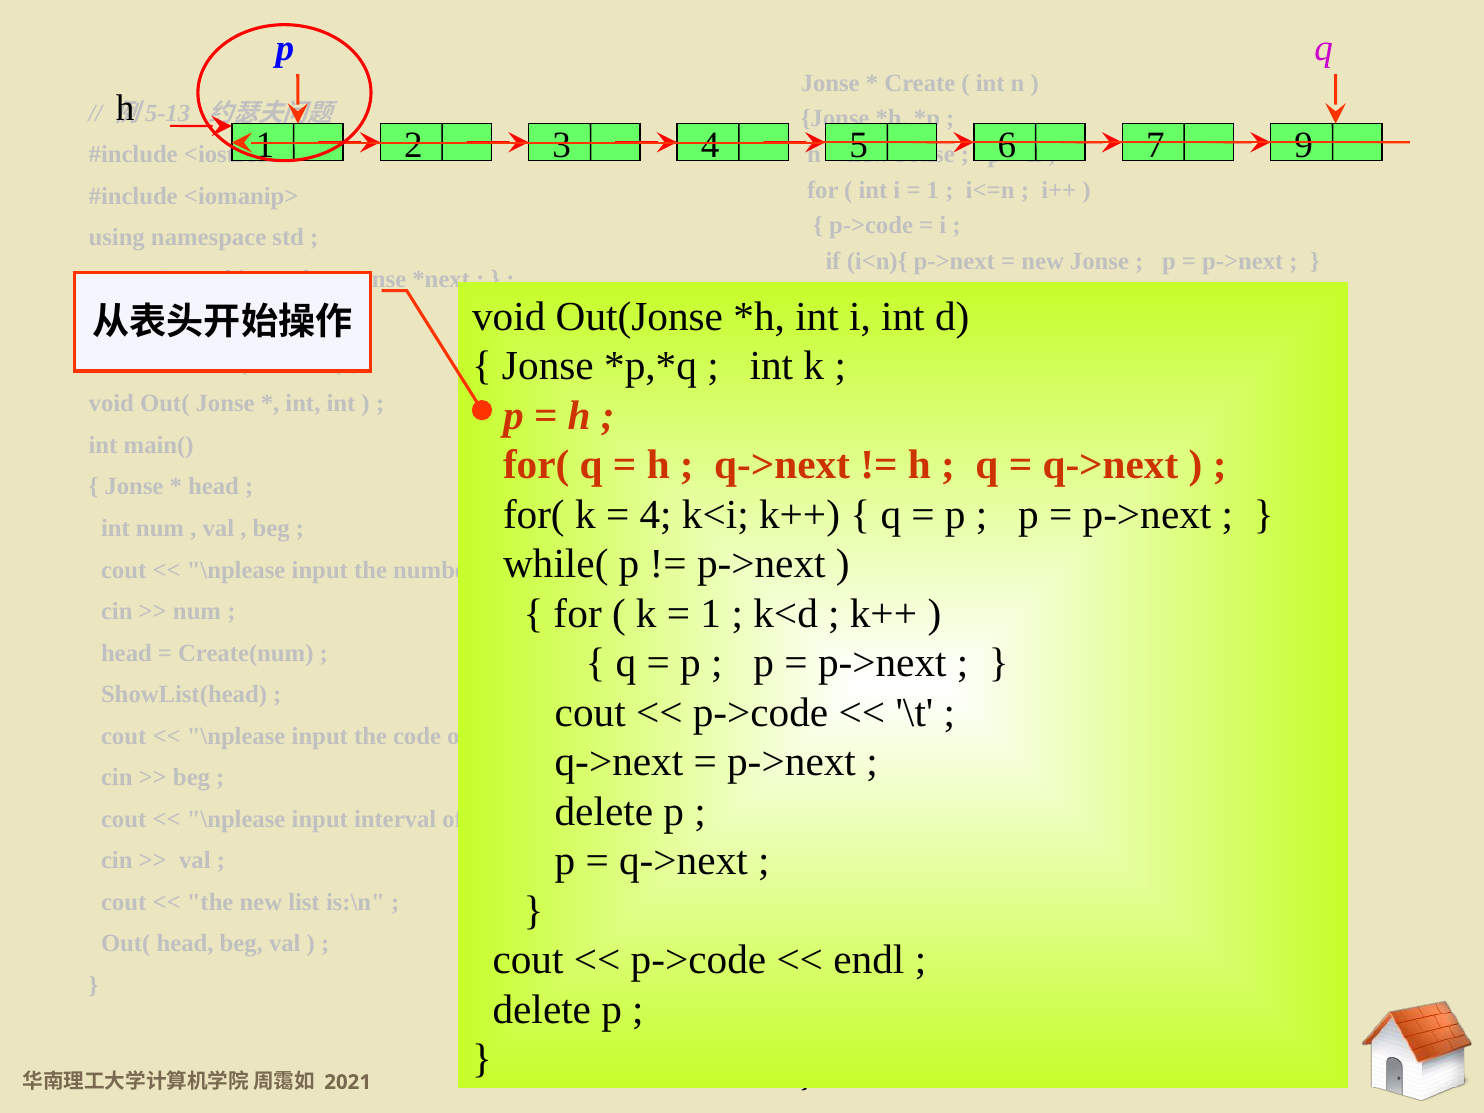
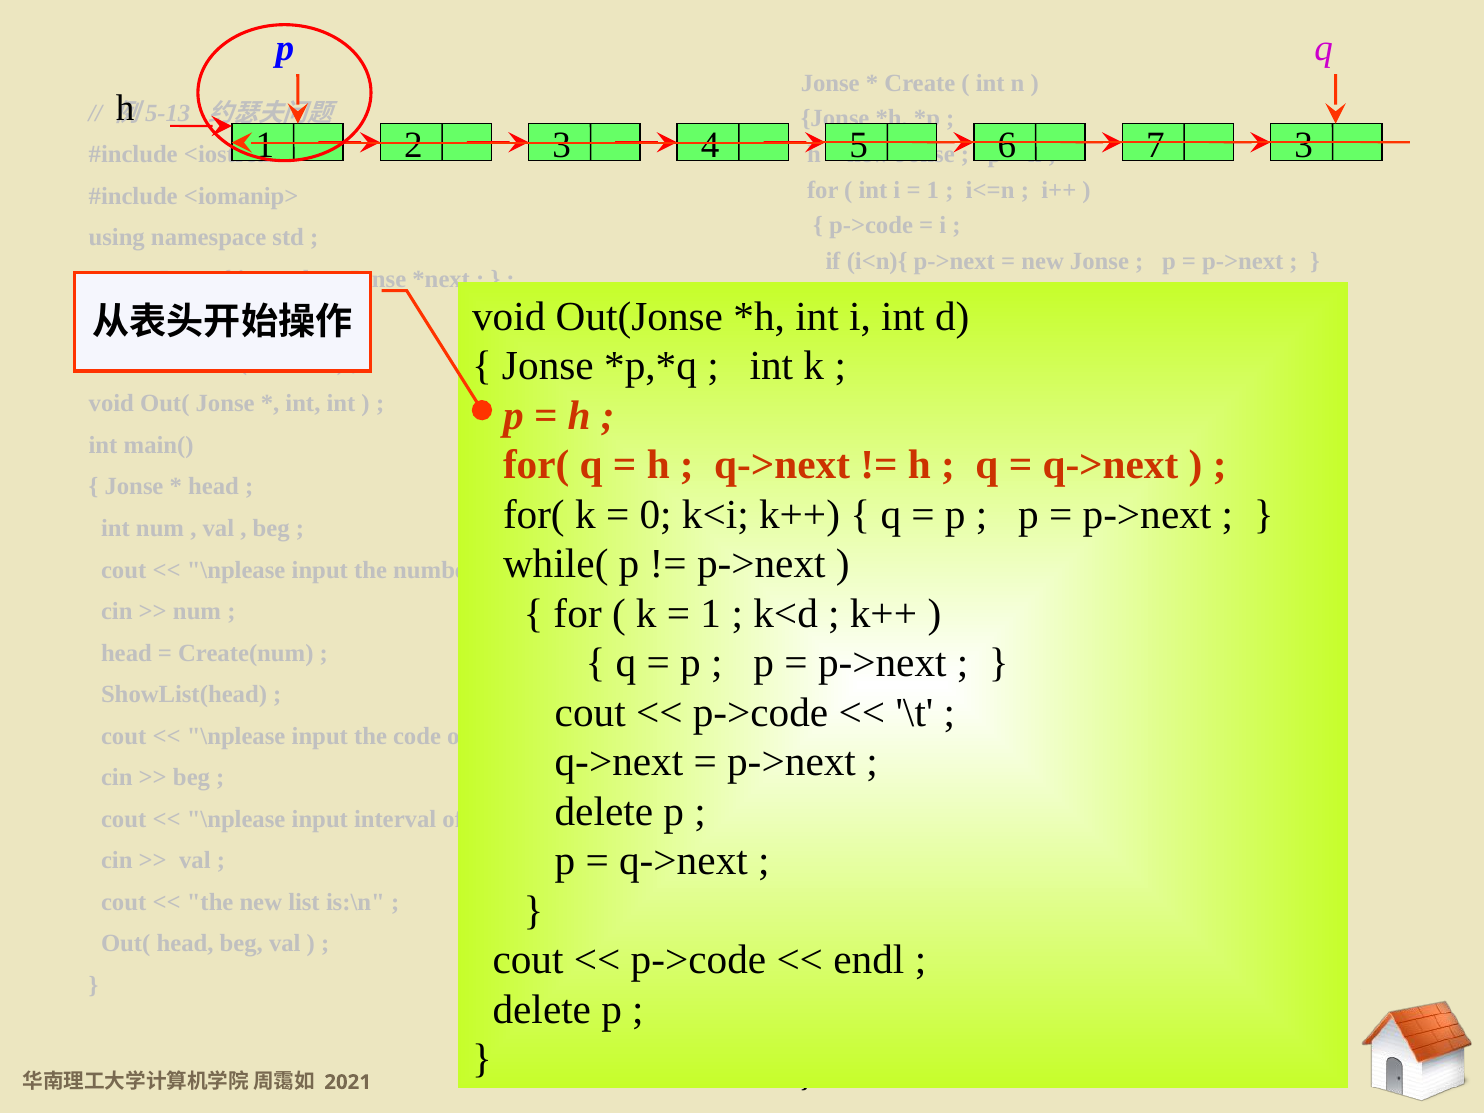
7 9: 9 -> 3 (1304, 145)
4: 4 -> 0 (656, 515)
